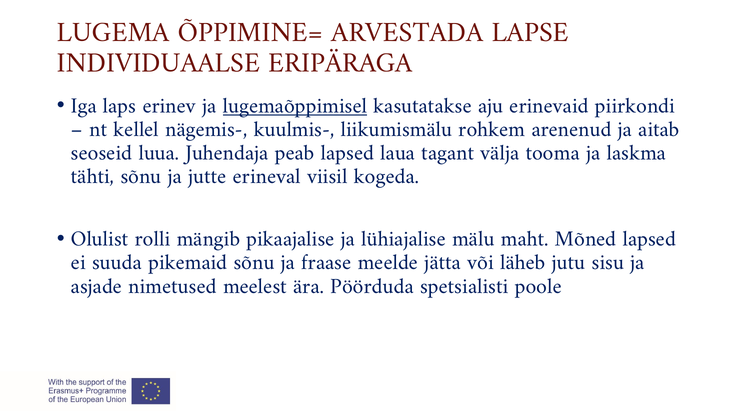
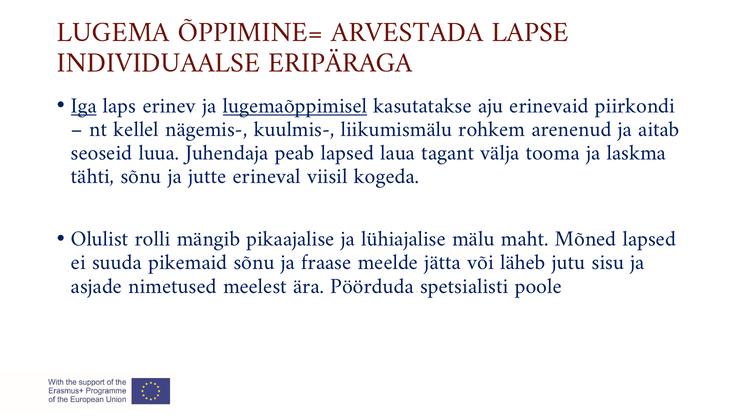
Iga underline: none -> present (84, 106)
